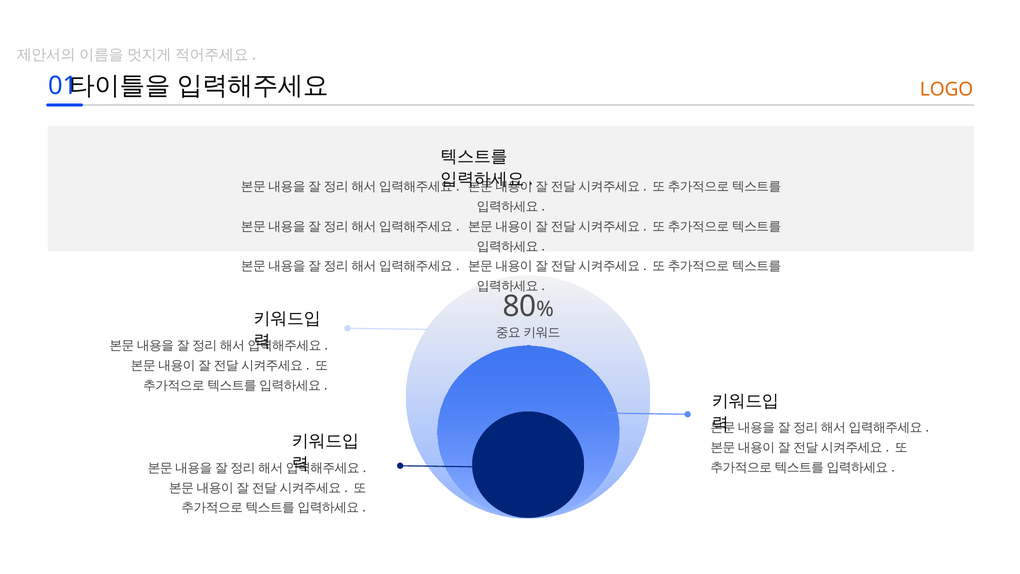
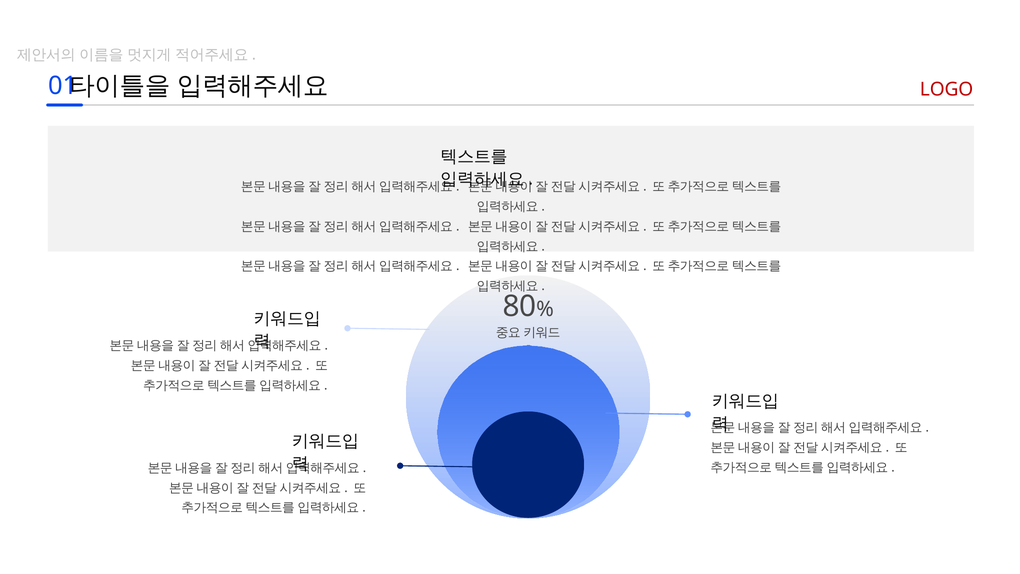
LOGO colour: orange -> red (947, 89)
